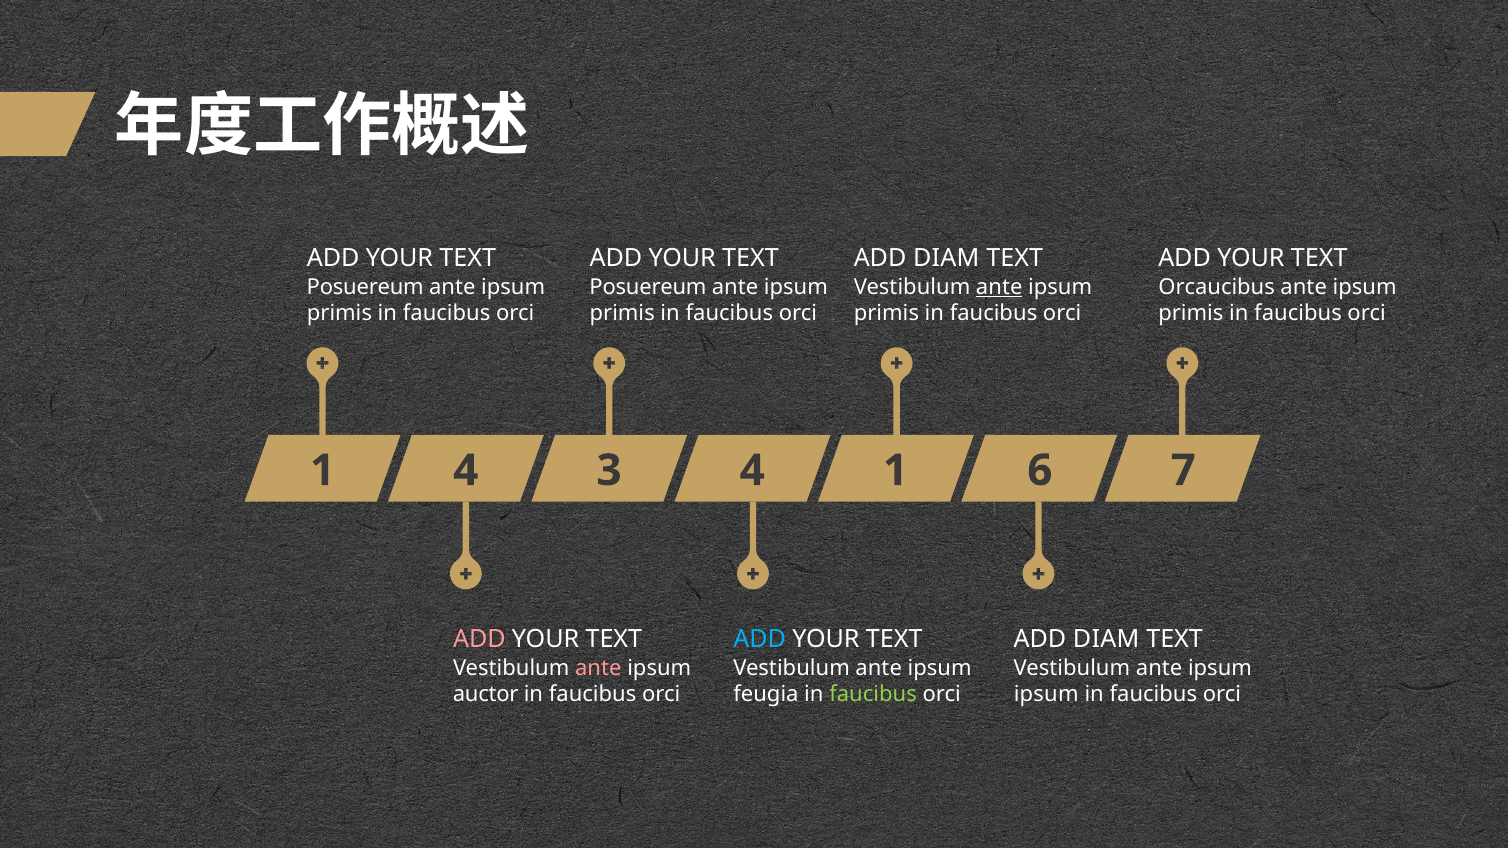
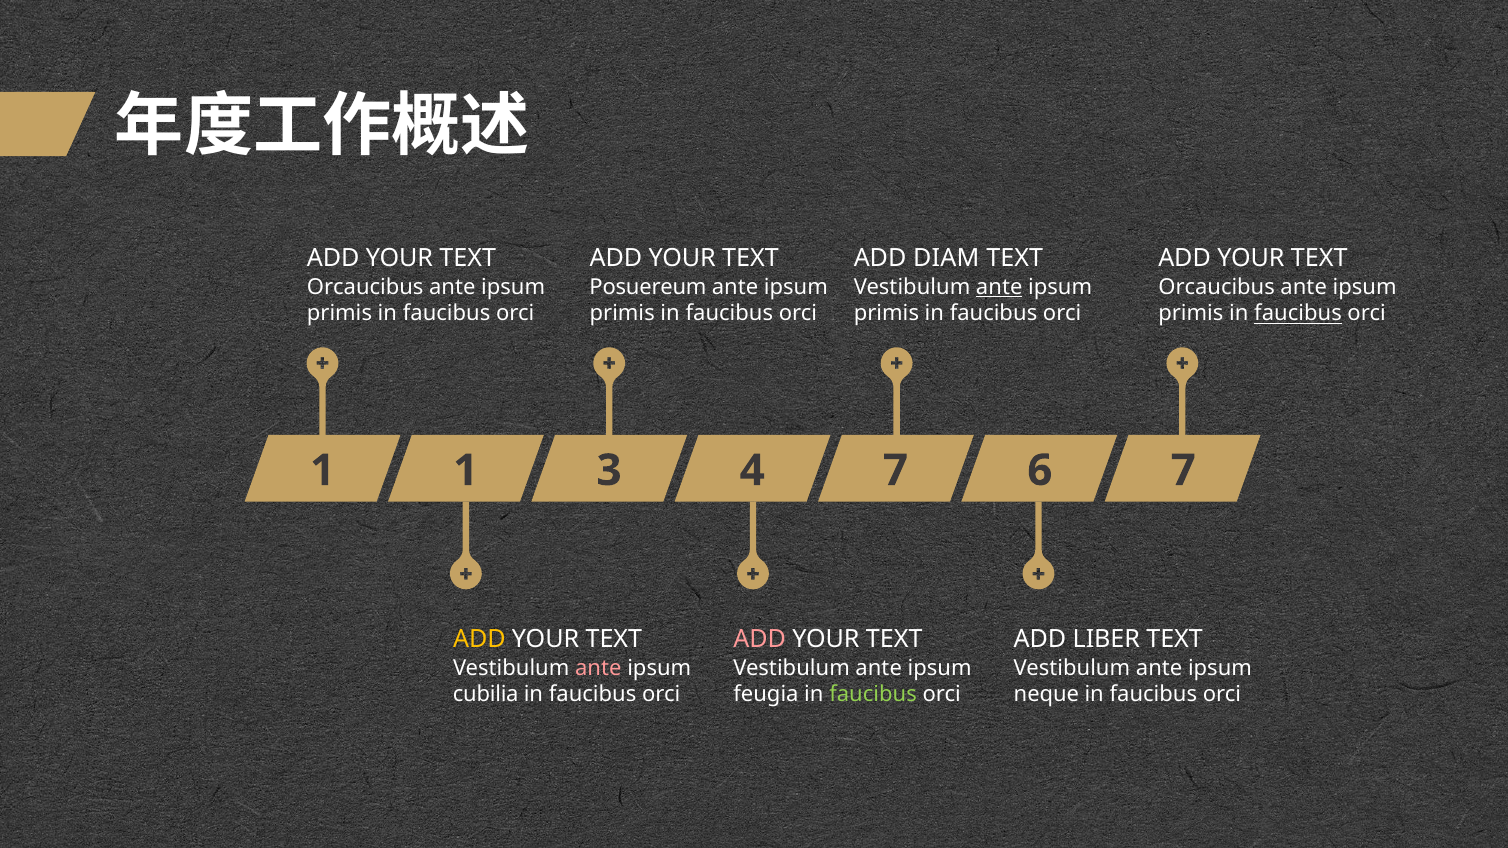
Posuereum: Posuereum -> Orcaucibus (365, 287)
faucibus underline: none -> present (1298, 314)
1 4: 4 -> 1 (466, 471)
4 1: 1 -> 7 (896, 471)
ADD colour: pink -> yellow (479, 640)
ADD colour: light blue -> pink (760, 640)
DIAM: DIAM -> LIBER (1106, 640)
auctor: auctor -> cubilia (486, 695)
ipsum: ipsum -> neque (1046, 695)
